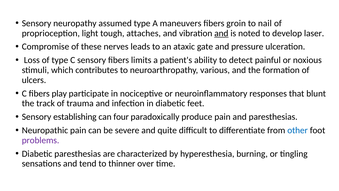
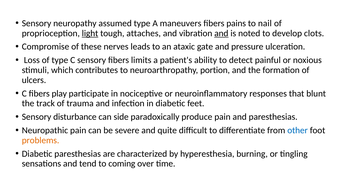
groin: groin -> pains (236, 23)
light underline: none -> present (90, 33)
laser: laser -> clots (314, 33)
various: various -> portion (215, 70)
establishing: establishing -> disturbance (75, 117)
four: four -> side (121, 117)
problems colour: purple -> orange (41, 140)
thinner: thinner -> coming (122, 163)
